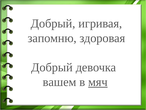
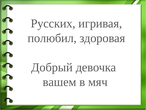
Добрый: Добрый -> Русских (53, 23)
запомню: запомню -> полюбил (52, 38)
мяч underline: present -> none (98, 82)
